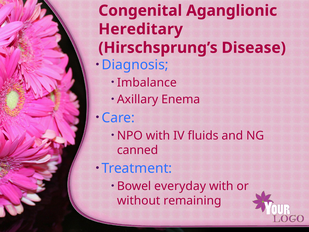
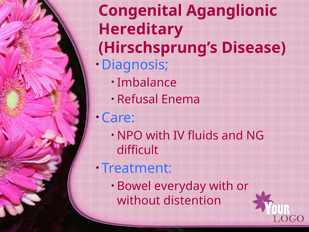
Axillary: Axillary -> Refusal (138, 99)
canned: canned -> difficult (138, 150)
remaining: remaining -> distention (192, 200)
